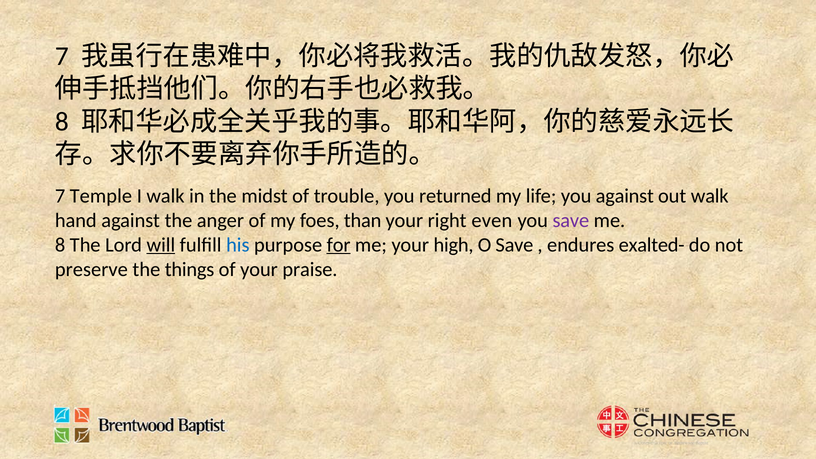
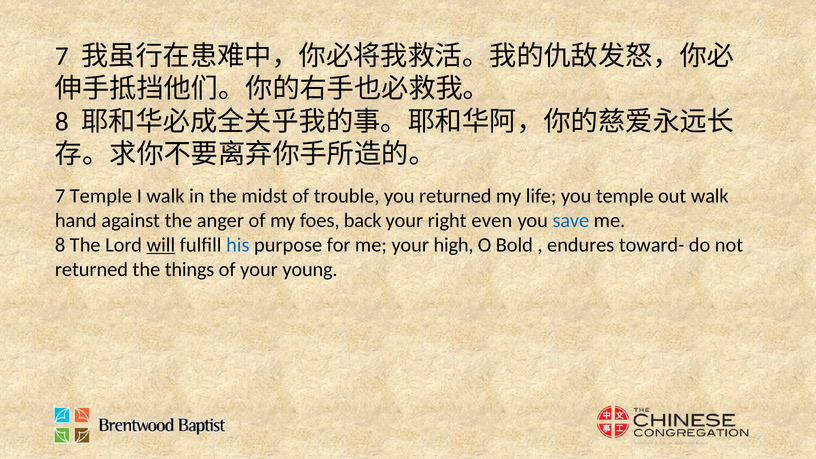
you against: against -> temple (625, 196)
than: than -> back (363, 220)
save colour: purple -> blue (571, 220)
for underline: present -> none (339, 245)
O Save: Save -> Bold (514, 245)
exalted-: exalted- -> toward- (652, 245)
preserve: preserve -> returned (91, 269)
praise: praise -> young (310, 269)
